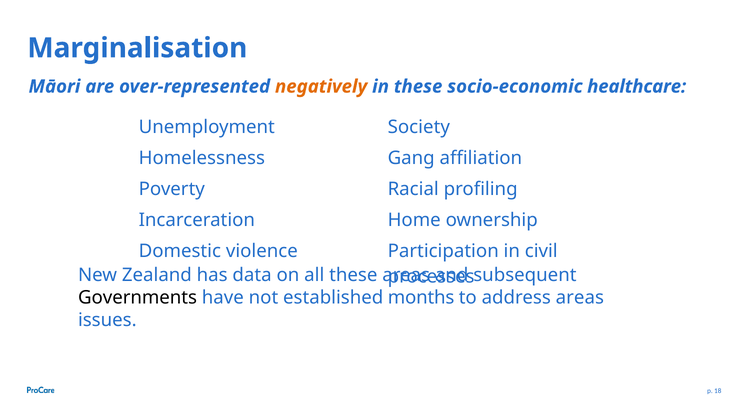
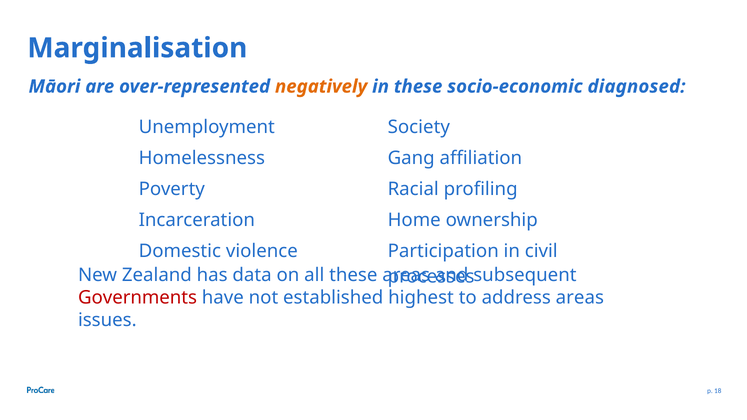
healthcare: healthcare -> diagnosed (637, 87)
Governments colour: black -> red (137, 298)
months: months -> highest (421, 298)
